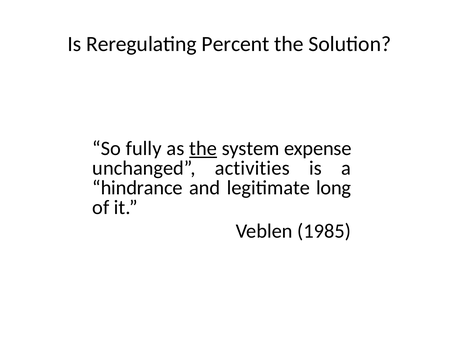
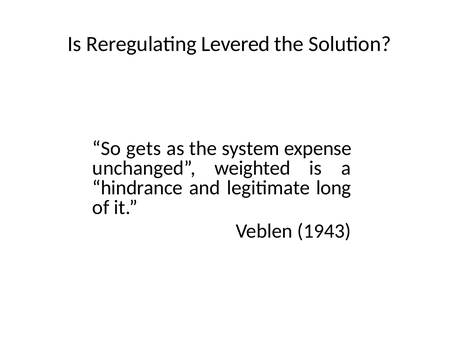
Percent: Percent -> Levered (236, 44)
fully: fully -> gets (144, 149)
the underline: present -> none (203, 149)
activities: activities -> weighted (252, 168)
1985: 1985 -> 1943 (324, 231)
